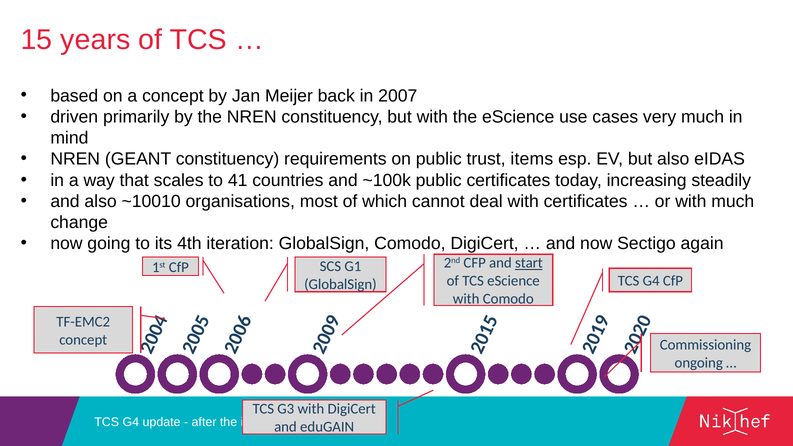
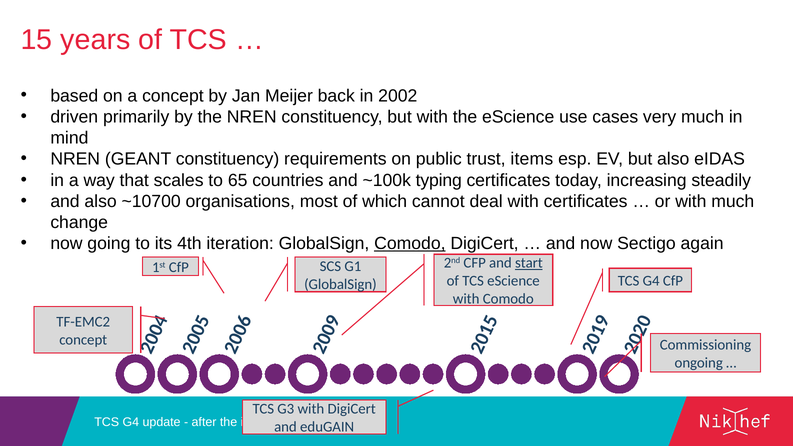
2007: 2007 -> 2002 (398, 96)
41: 41 -> 65 (238, 180)
~100k public: public -> typing (439, 180)
~10010: ~10010 -> ~10700 (151, 201)
Comodo underline: none -> present (410, 244)
